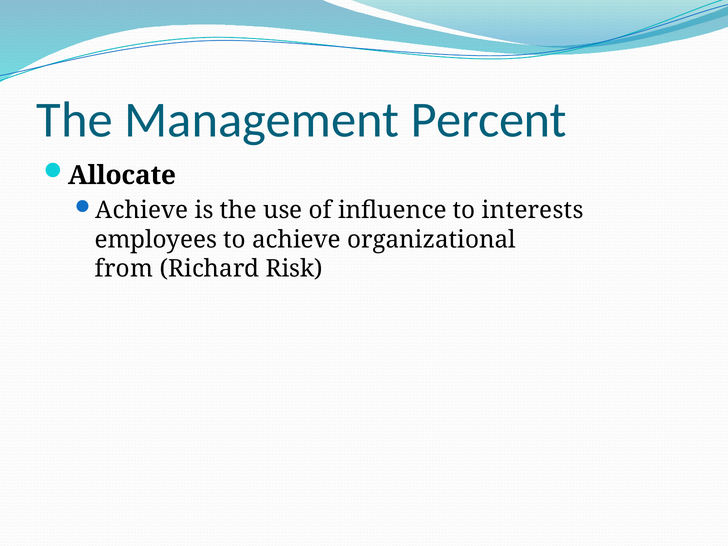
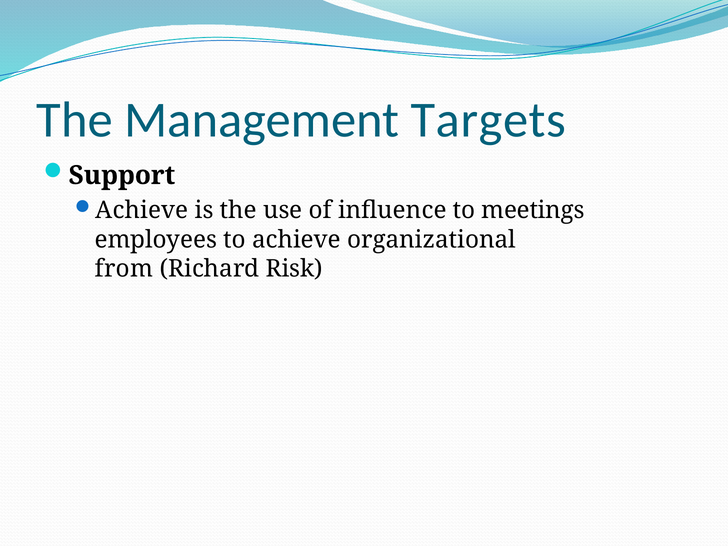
Percent: Percent -> Targets (488, 120)
Allocate: Allocate -> Support (122, 175)
interests: interests -> meetings (533, 210)
